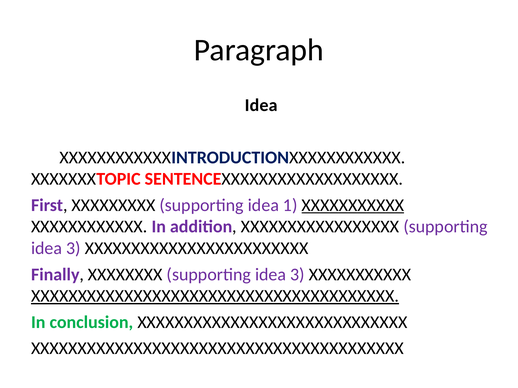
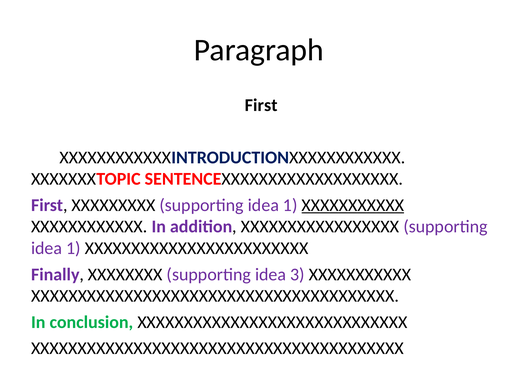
Idea: Idea -> First (261, 105)
3: 3 -> 1 (73, 249)
XXXXXXXXXXXXXXXXXXXXXXXXXXXXXXXXXXXXXXX underline: present -> none (215, 296)
